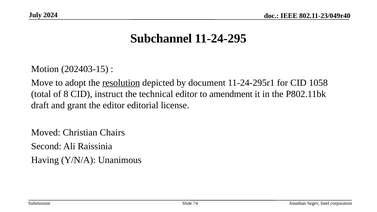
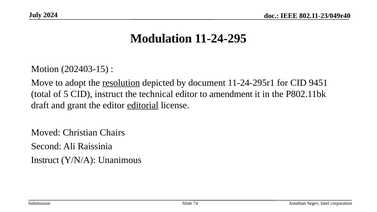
Subchannel: Subchannel -> Modulation (161, 39)
1058: 1058 -> 9451 (318, 83)
8: 8 -> 5 (66, 94)
editorial underline: none -> present (143, 105)
Having: Having -> Instruct (45, 160)
